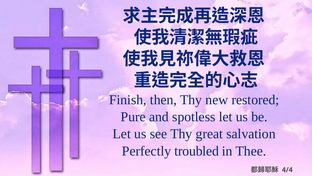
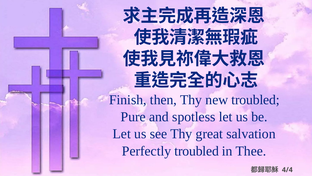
new restored: restored -> troubled (255, 100)
